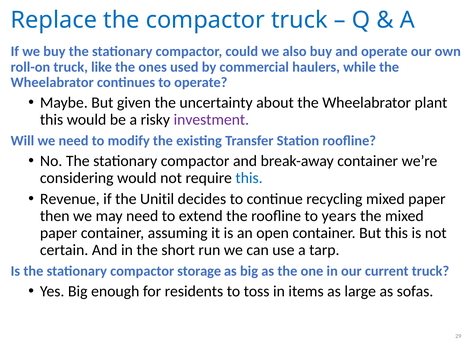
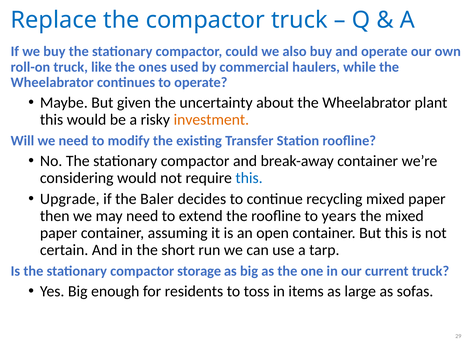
investment colour: purple -> orange (211, 120)
Revenue: Revenue -> Upgrade (70, 199)
Unitil: Unitil -> Baler (157, 199)
